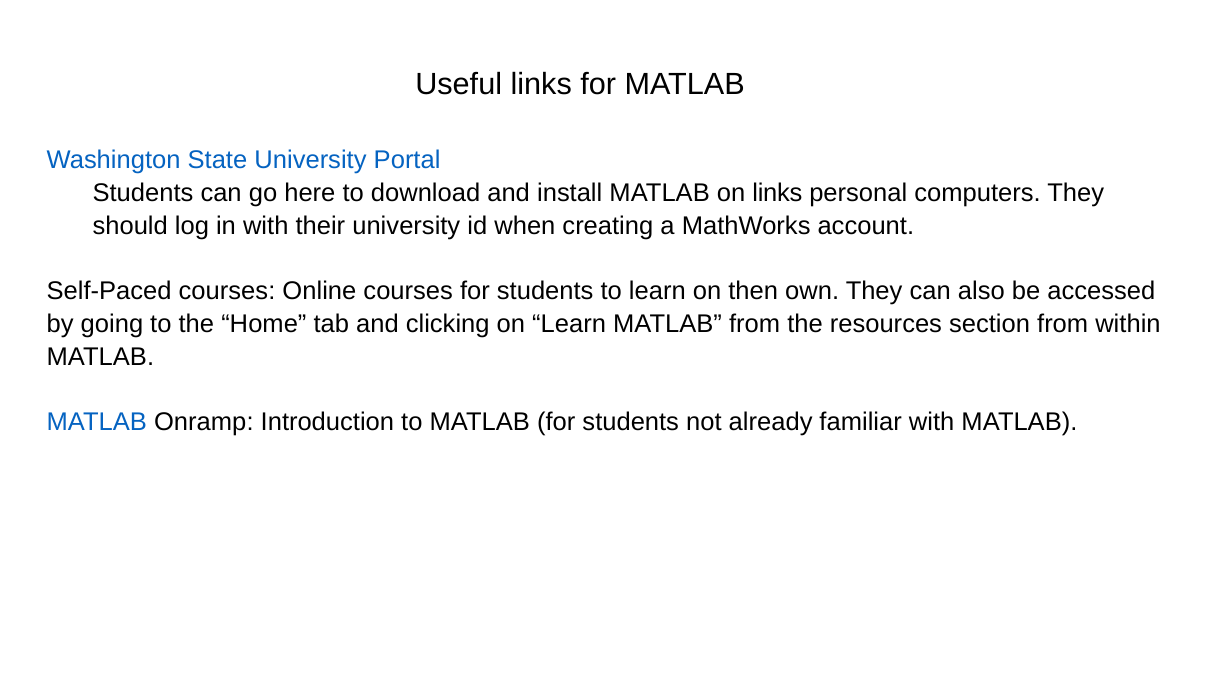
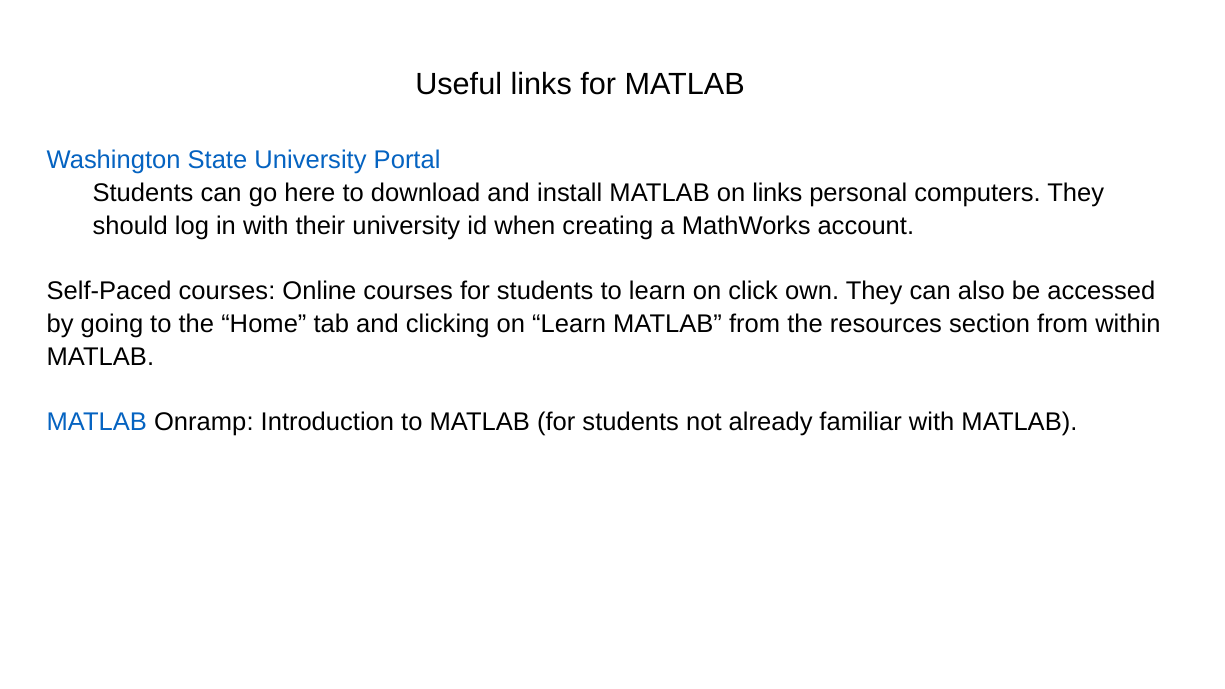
then: then -> click (753, 291)
